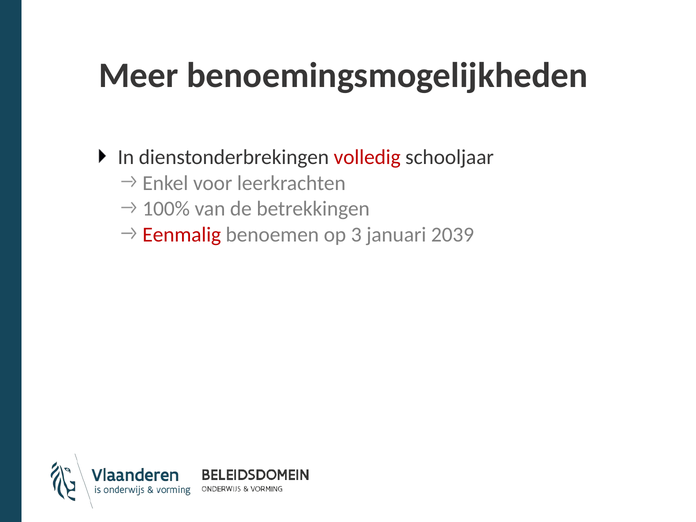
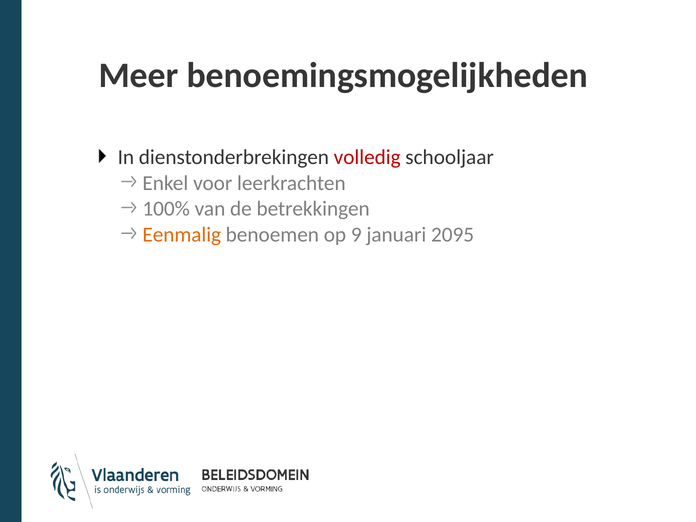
Eenmalig colour: red -> orange (182, 235)
3: 3 -> 9 (356, 235)
2039: 2039 -> 2095 (453, 235)
